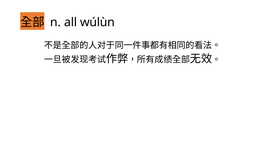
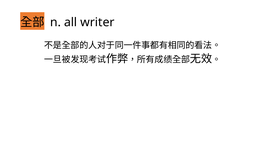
wúlùn: wúlùn -> writer (97, 22)
